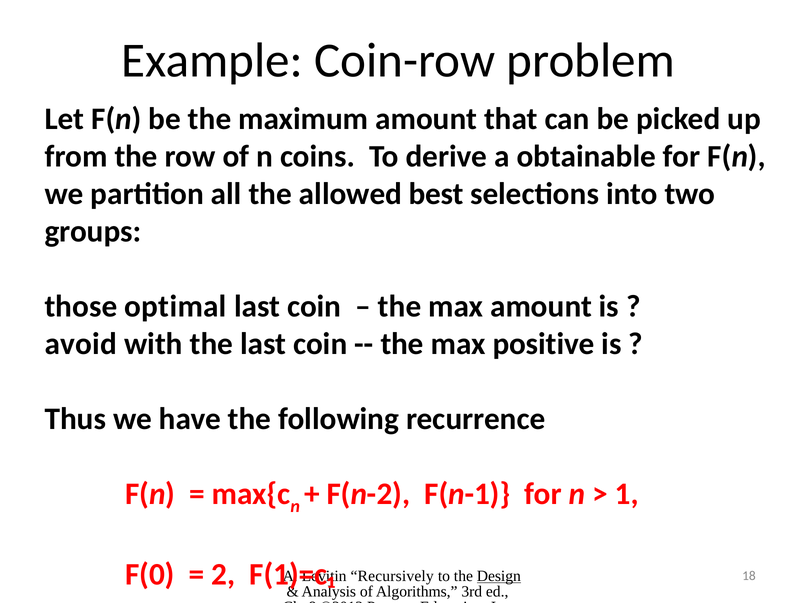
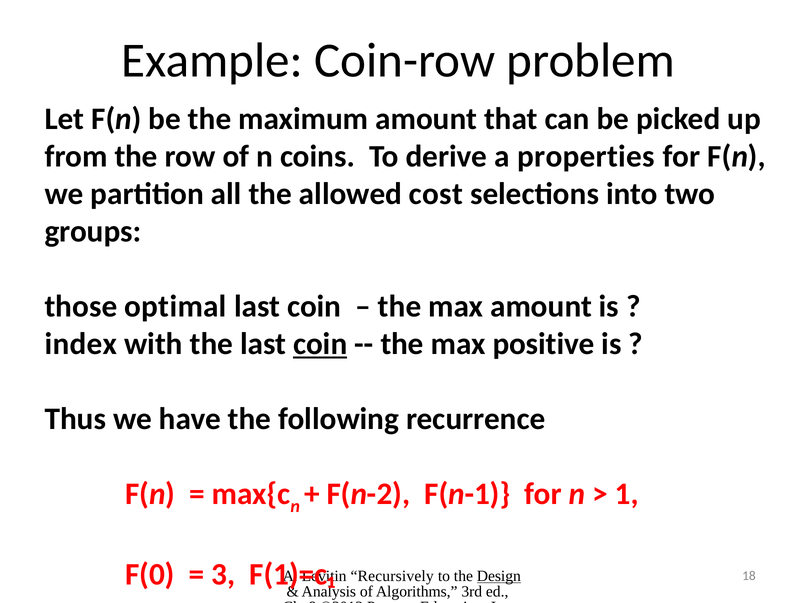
obtainable: obtainable -> properties (586, 156)
best: best -> cost (436, 194)
avoid: avoid -> index (81, 344)
coin underline: none -> present (320, 344)
2: 2 -> 3 (223, 574)
